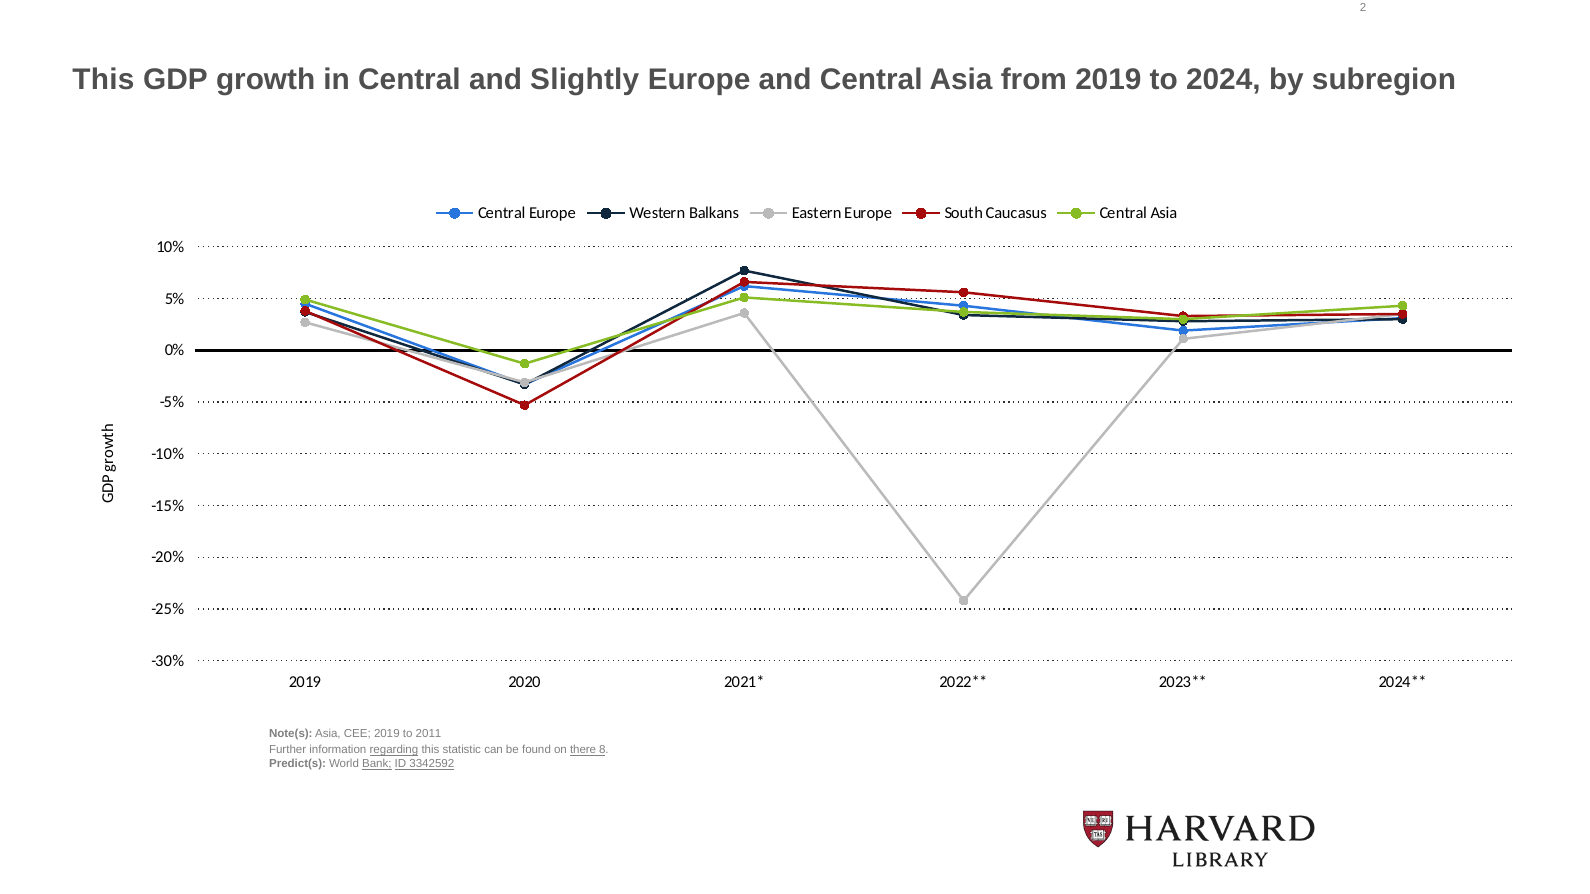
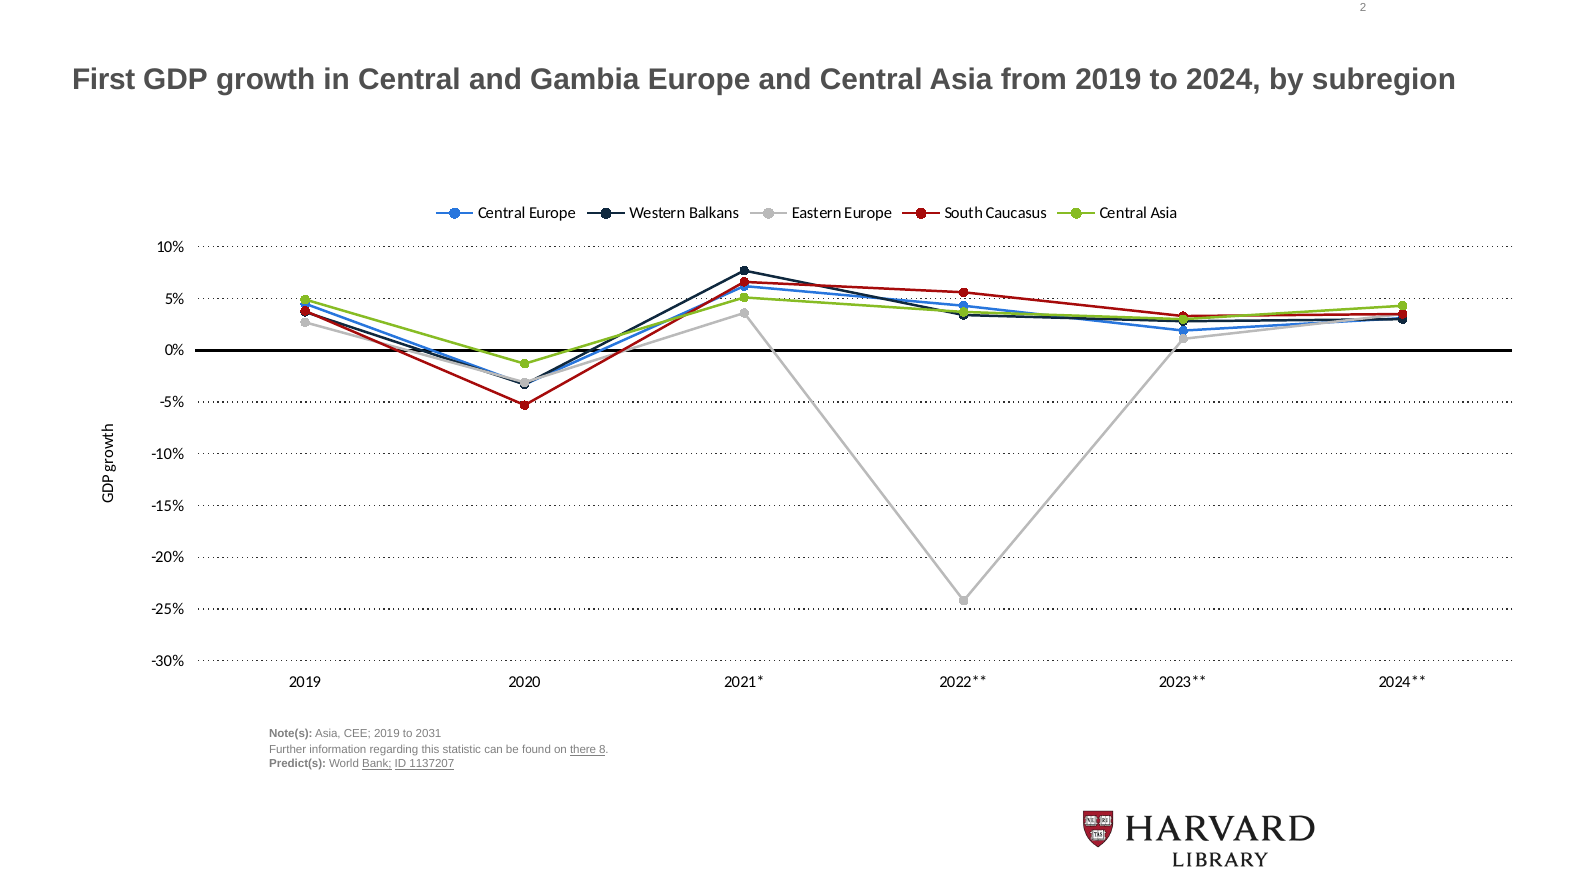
This: This -> First (104, 80)
Slightly: Slightly -> Gambia (585, 80)
2011: 2011 -> 2031 (429, 734)
regarding underline: present -> none (394, 750)
3342592: 3342592 -> 1137207 (432, 764)
